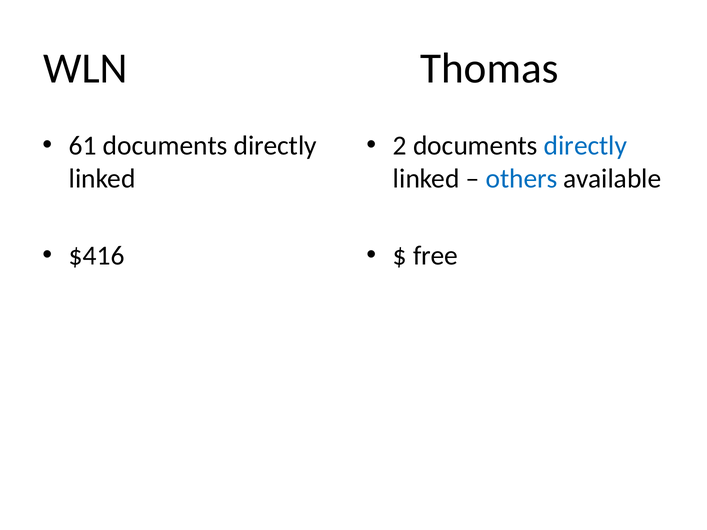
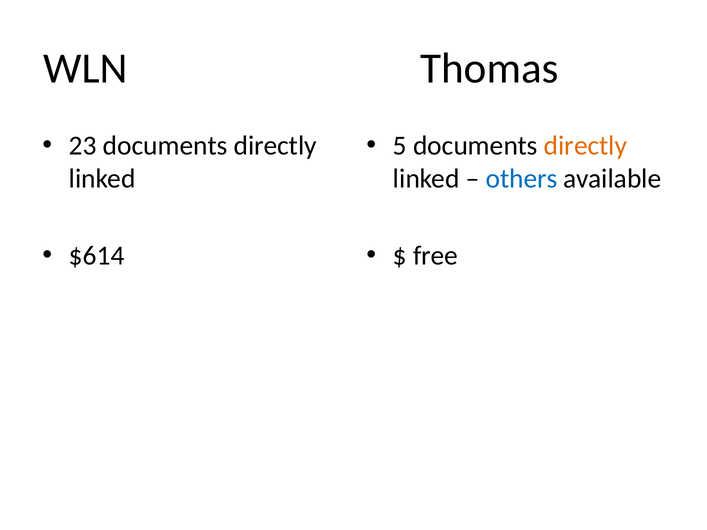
61: 61 -> 23 (83, 146)
2: 2 -> 5 (400, 146)
directly colour: blue -> orange (585, 146)
$416: $416 -> $614 (97, 256)
